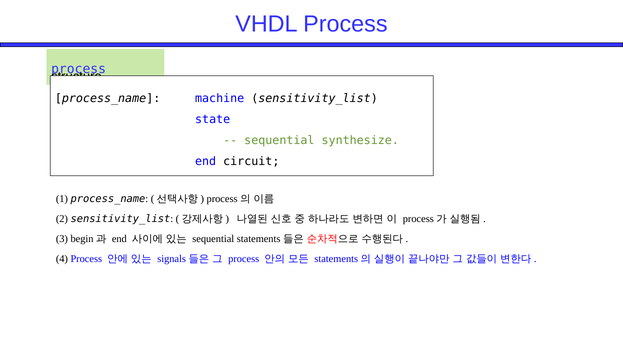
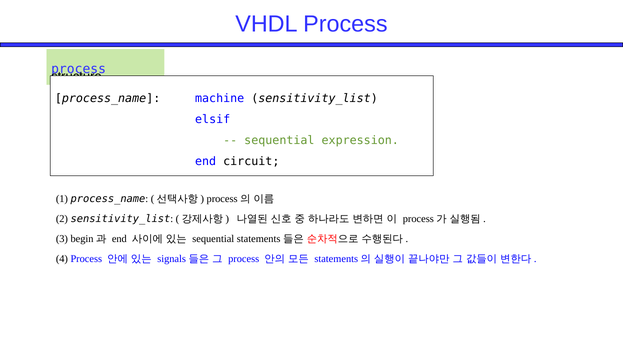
state: state -> elsif (213, 120)
synthesize: synthesize -> expression (360, 141)
